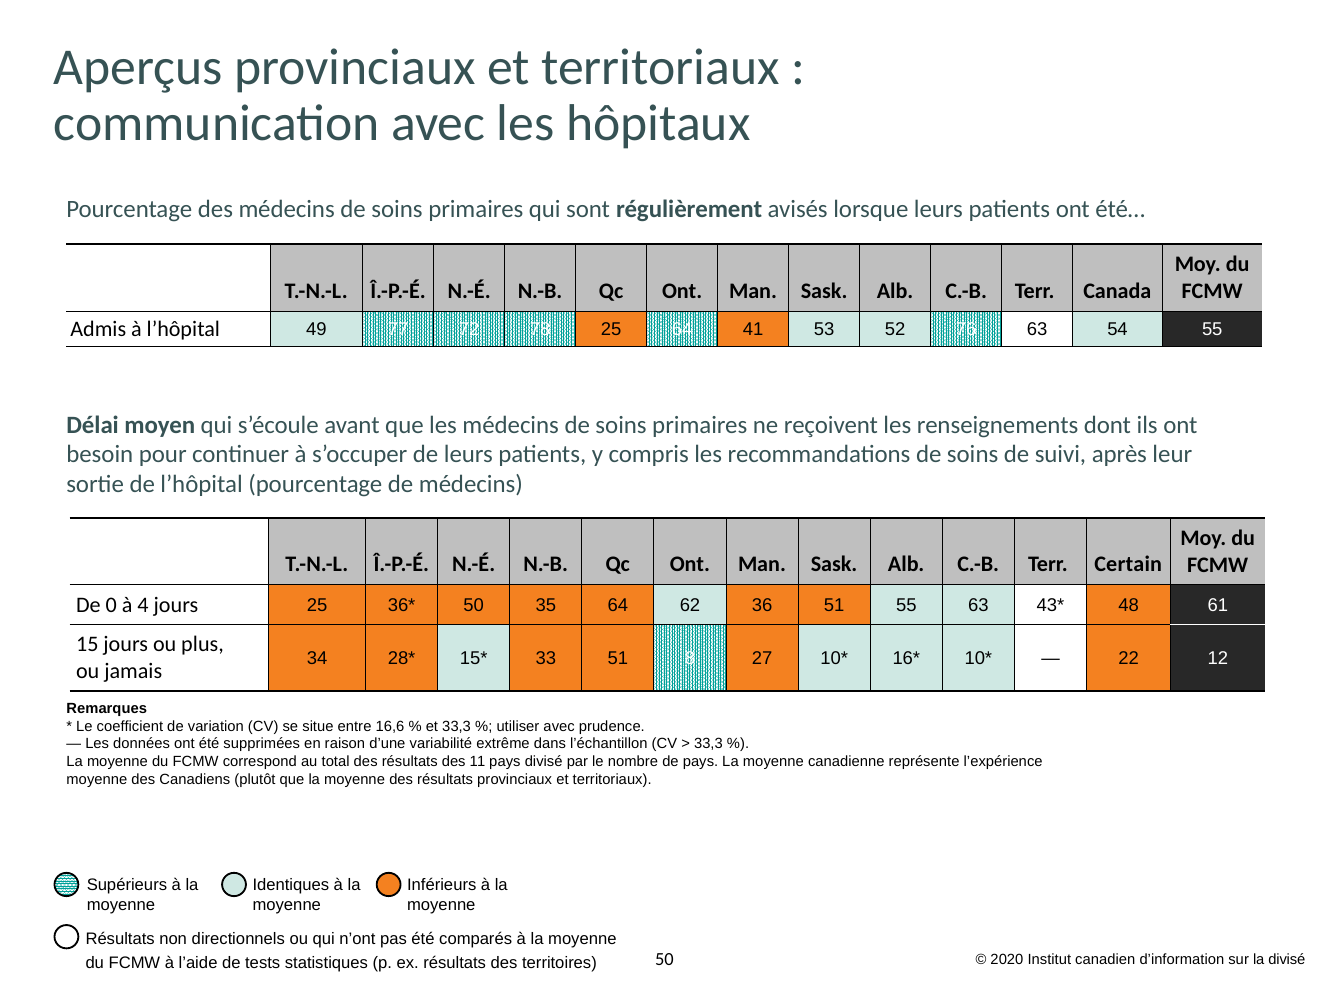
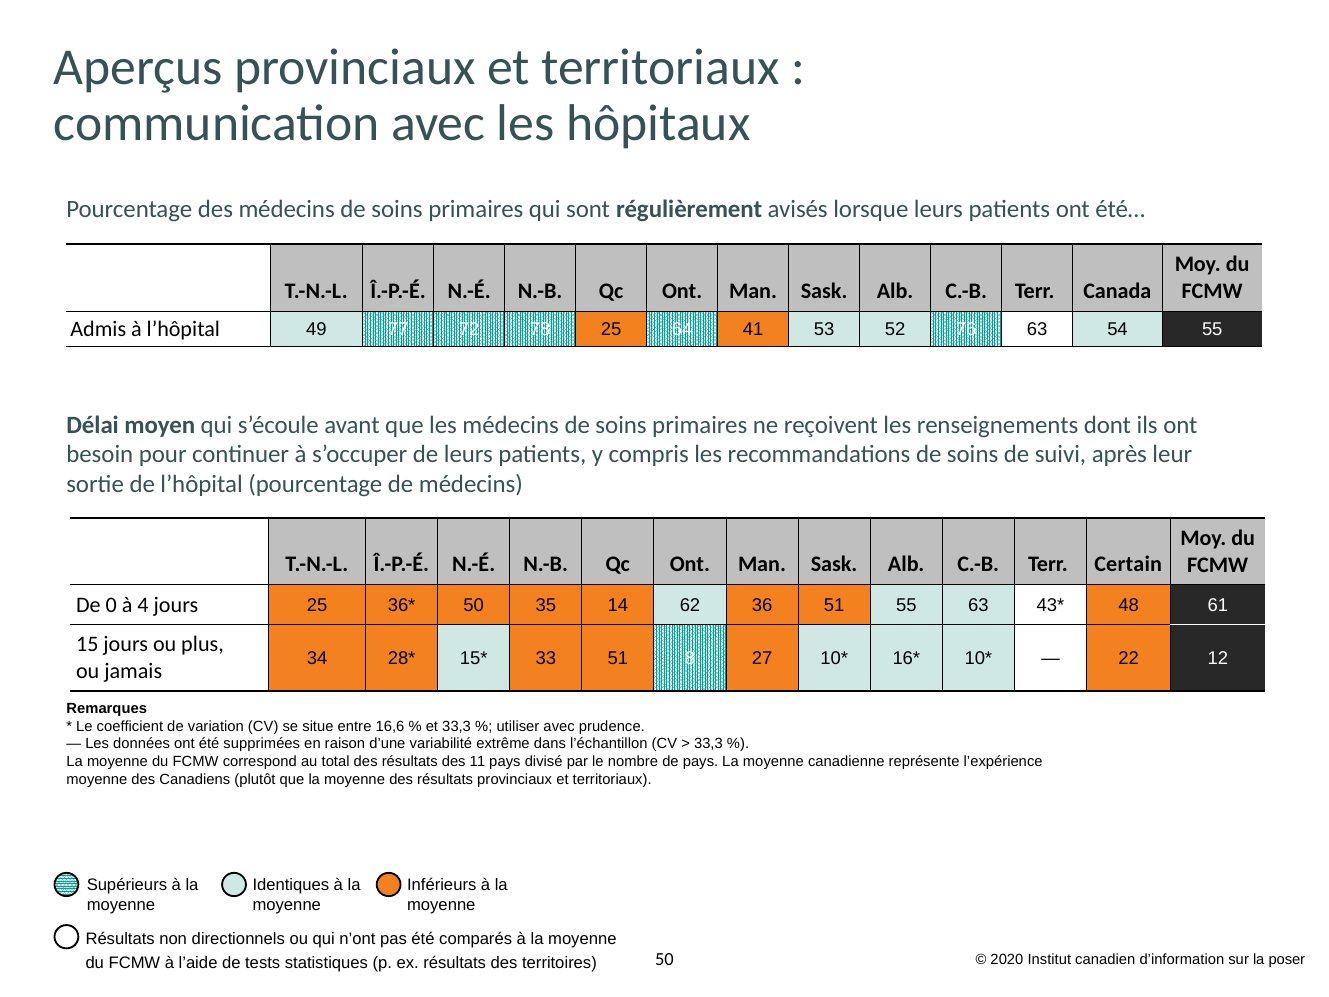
35 64: 64 -> 14 (618, 605)
la divisé: divisé -> poser (1287, 960)
